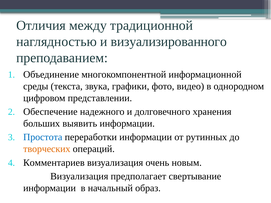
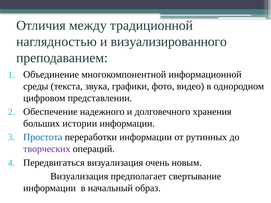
выявить: выявить -> истории (80, 124)
творческих colour: orange -> purple (47, 149)
Комментариев: Комментариев -> Передвигаться (54, 163)
